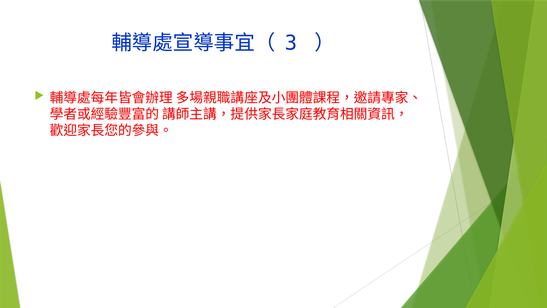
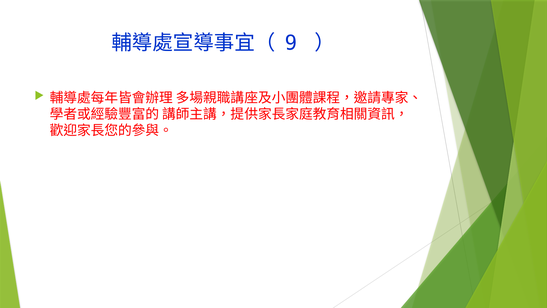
3: 3 -> 9 (291, 43)
